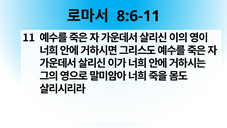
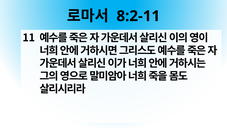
8:6-11: 8:6-11 -> 8:2-11 (138, 16)
